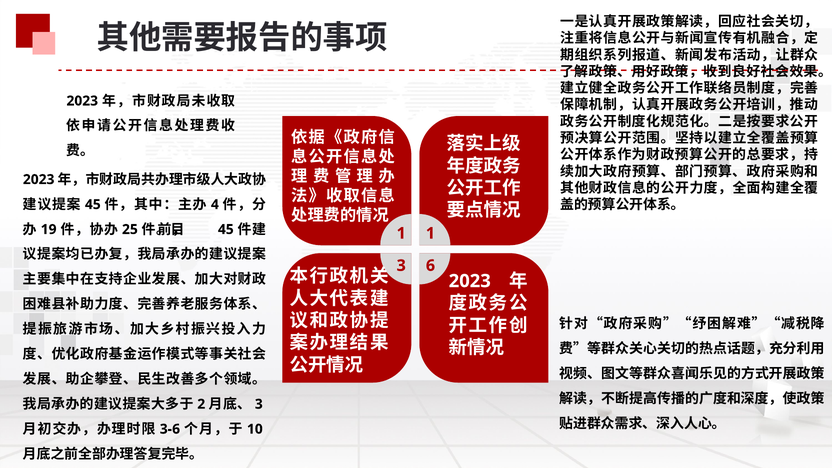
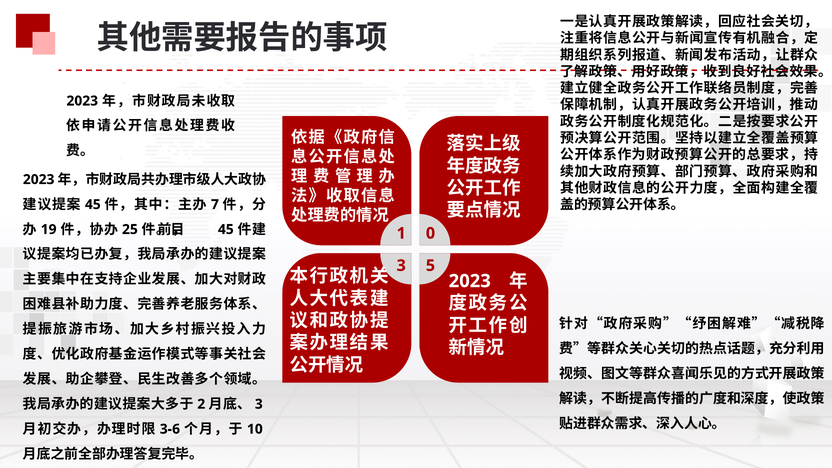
4: 4 -> 7 (215, 204)
1 1: 1 -> 0 (430, 233)
6: 6 -> 5 (430, 266)
